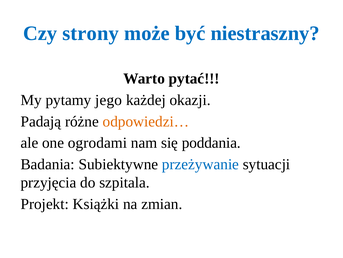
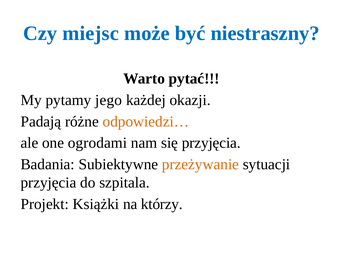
strony: strony -> miejsc (91, 33)
się poddania: poddania -> przyjęcia (211, 142)
przeżywanie colour: blue -> orange (200, 164)
zmian: zmian -> którzy (162, 203)
